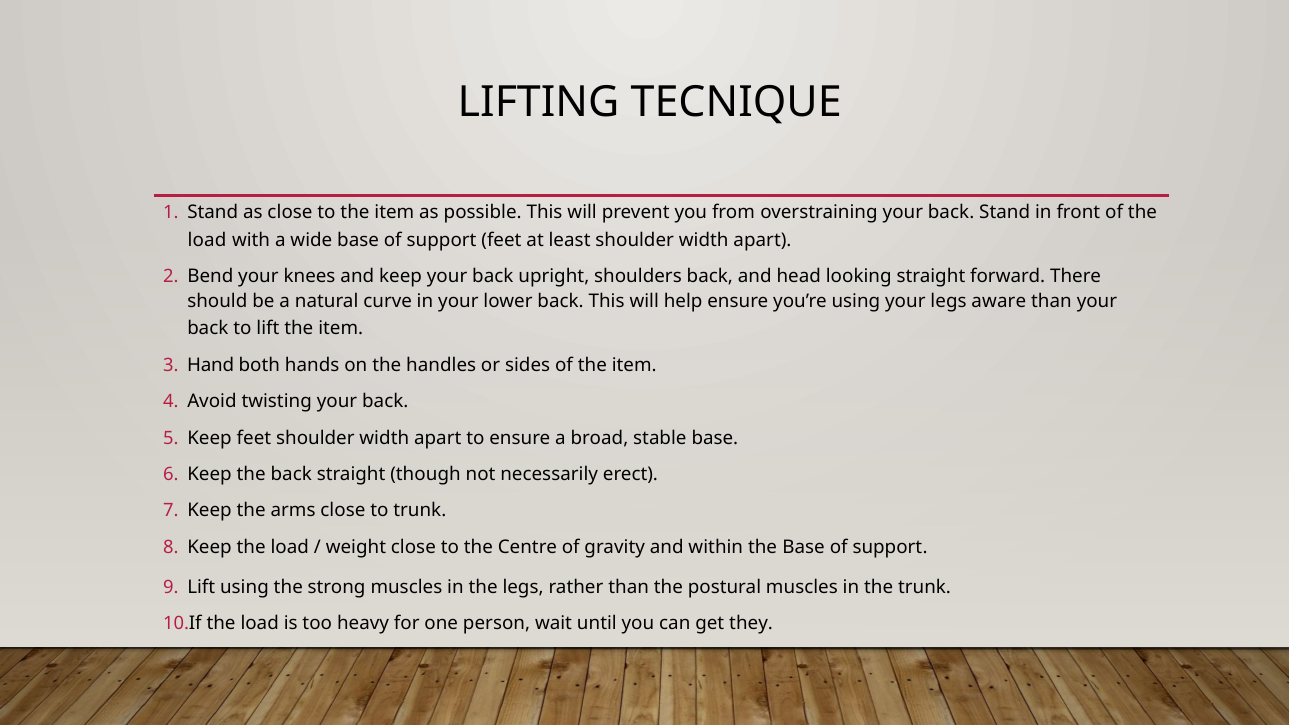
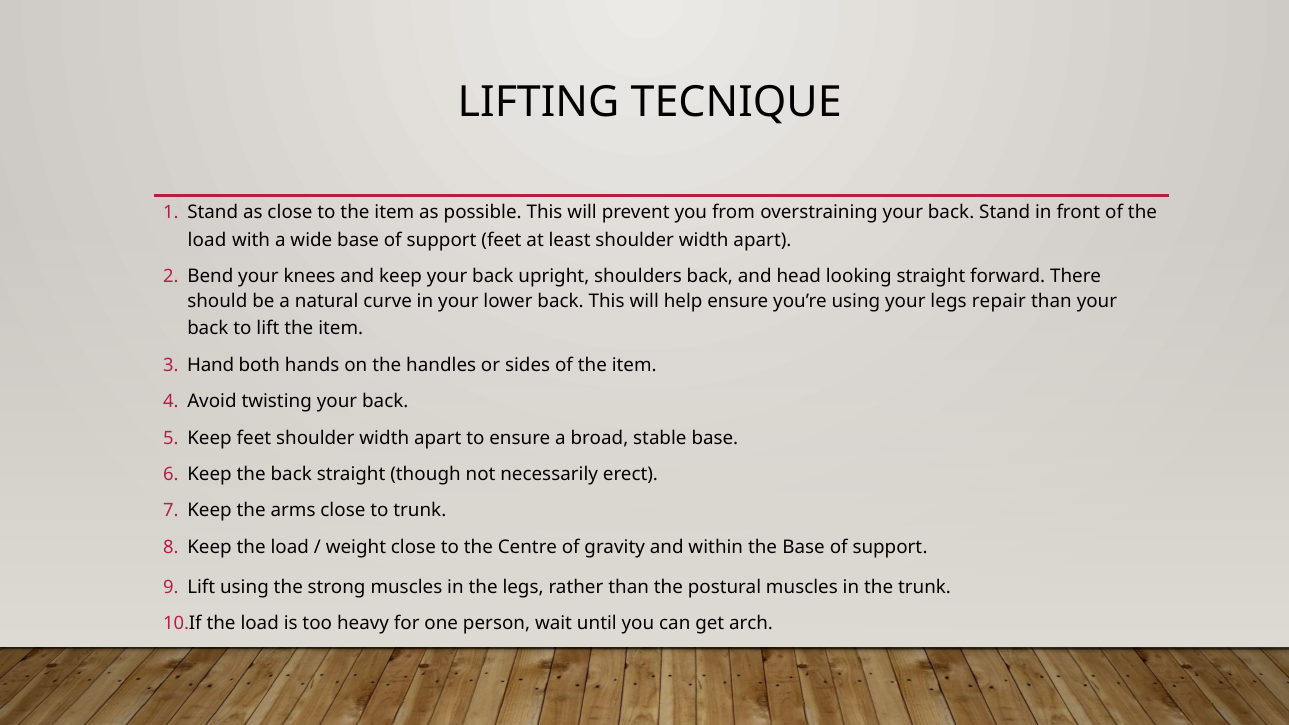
aware: aware -> repair (999, 301)
they: they -> arch (751, 623)
